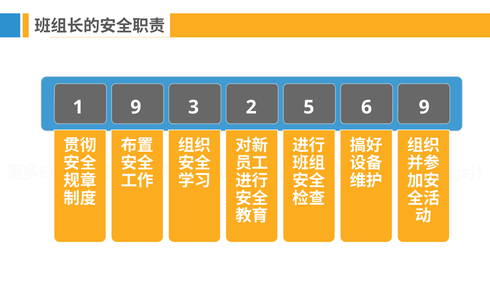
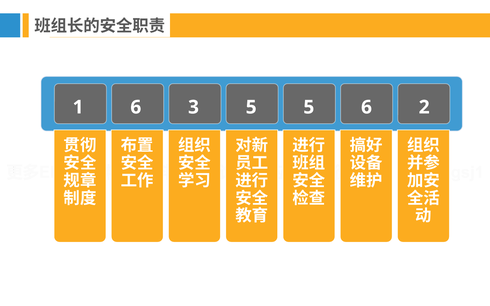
1 9: 9 -> 6 (136, 107)
3 2: 2 -> 5 (251, 107)
6 9: 9 -> 2 (424, 107)
